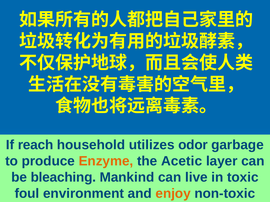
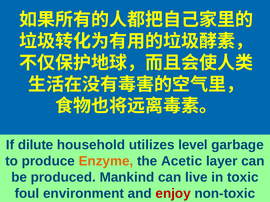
reach: reach -> dilute (36, 145)
odor: odor -> level (193, 145)
bleaching: bleaching -> produced (63, 178)
enjoy colour: orange -> red (173, 194)
